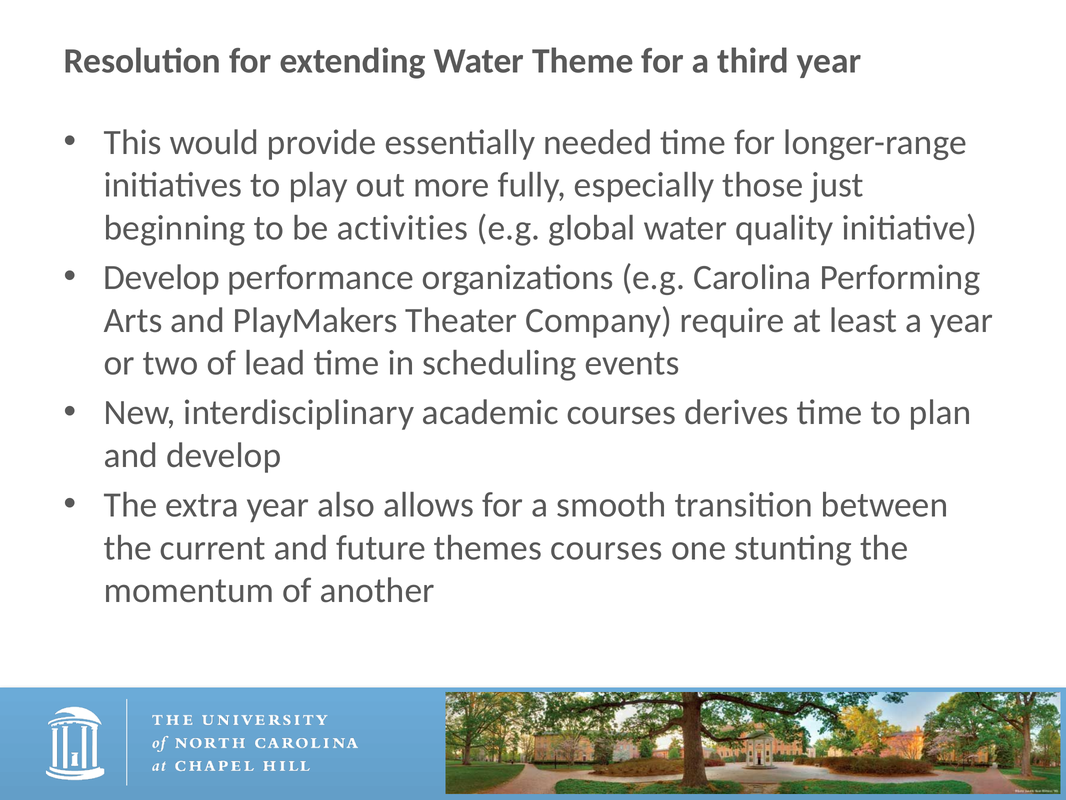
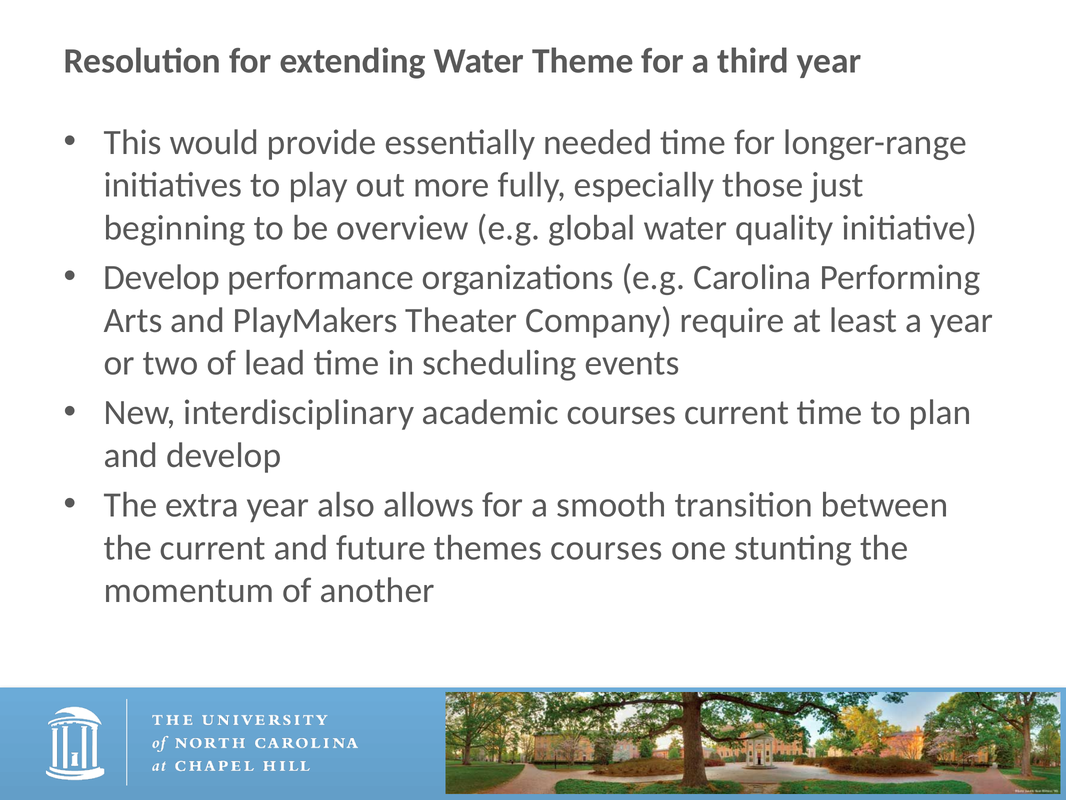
activities: activities -> overview (403, 228)
courses derives: derives -> current (737, 412)
